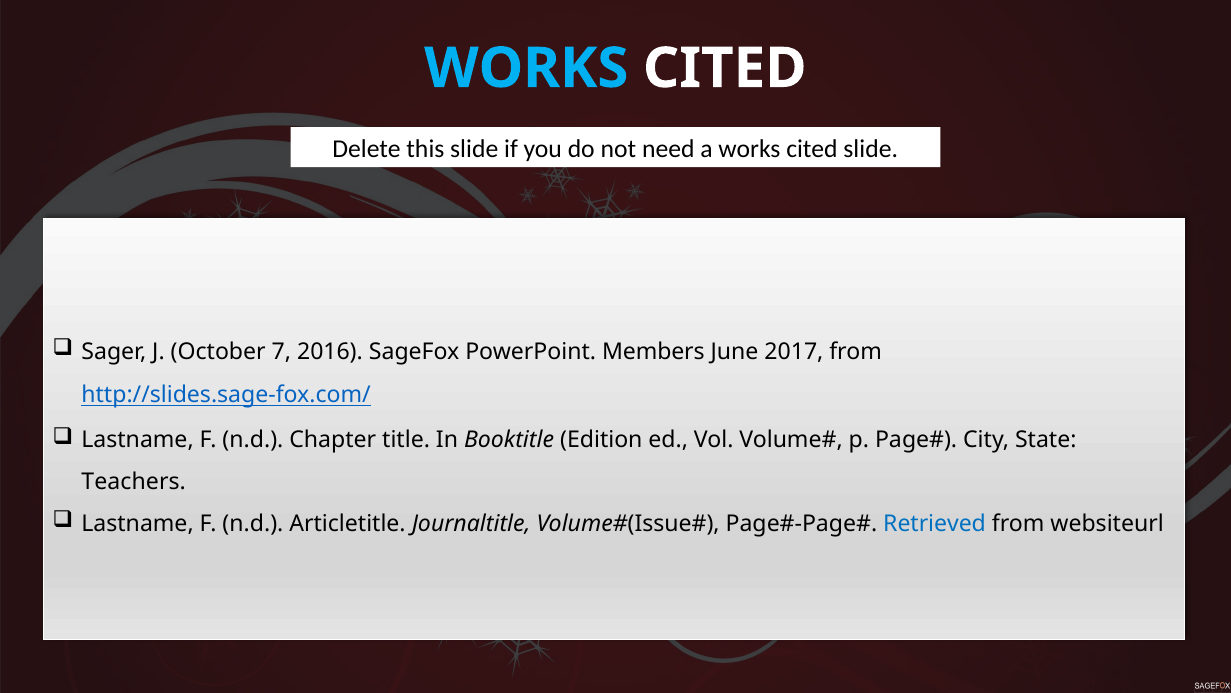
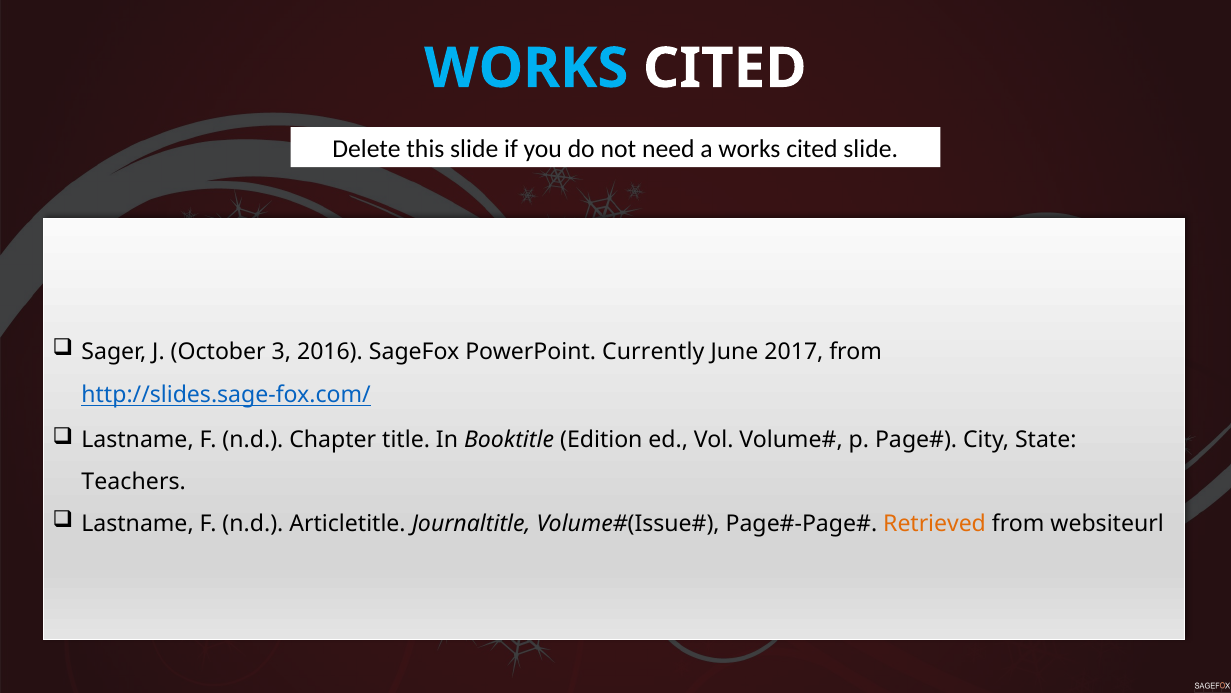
7: 7 -> 3 (281, 351)
Members: Members -> Currently (653, 351)
Retrieved colour: blue -> orange (935, 523)
